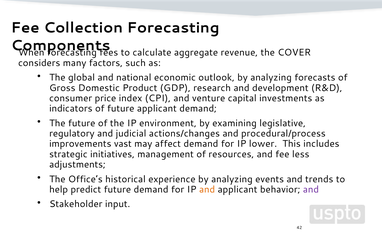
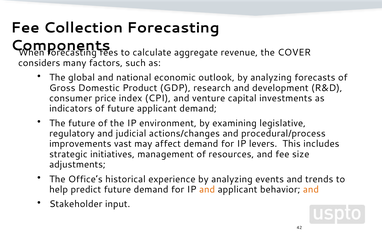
lower: lower -> levers (263, 144)
less: less -> size (301, 154)
and colour: purple -> orange (311, 189)
